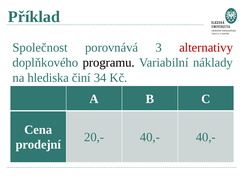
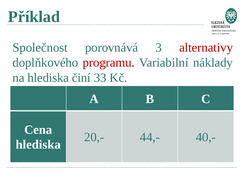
programu colour: black -> red (109, 63)
34: 34 -> 33 (100, 78)
20,- 40,-: 40,- -> 44,- (150, 137)
prodejní: prodejní -> hlediska (38, 145)
